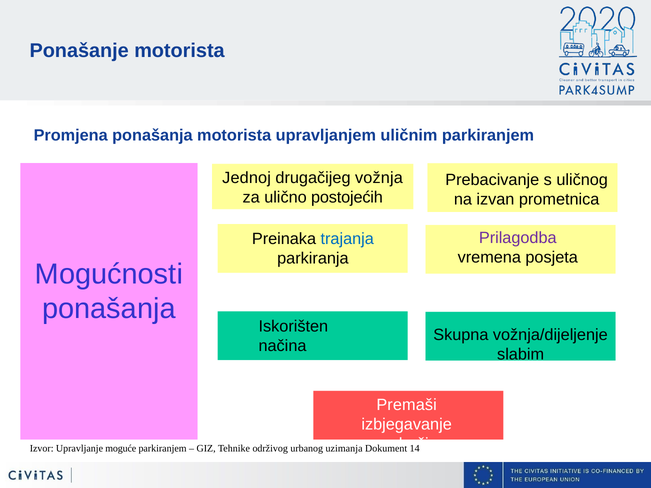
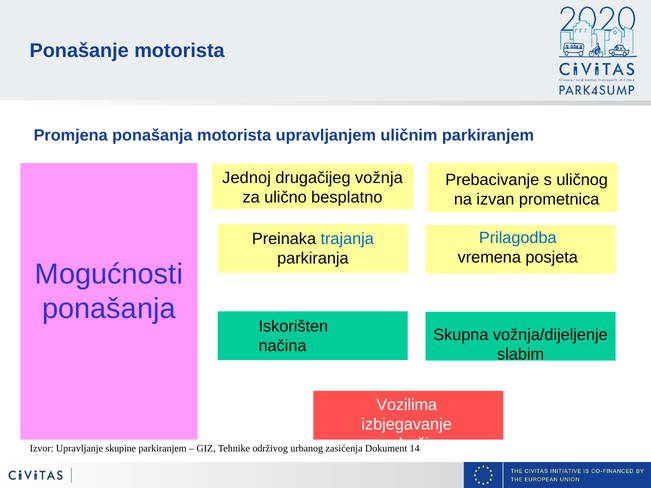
postojećih: postojećih -> besplatno (347, 198)
Prilagodba colour: purple -> blue (518, 238)
Premaši: Premaši -> Vozilima (407, 405)
moguće: moguće -> skupine (121, 449)
uzimanja: uzimanja -> zasićenja (344, 449)
